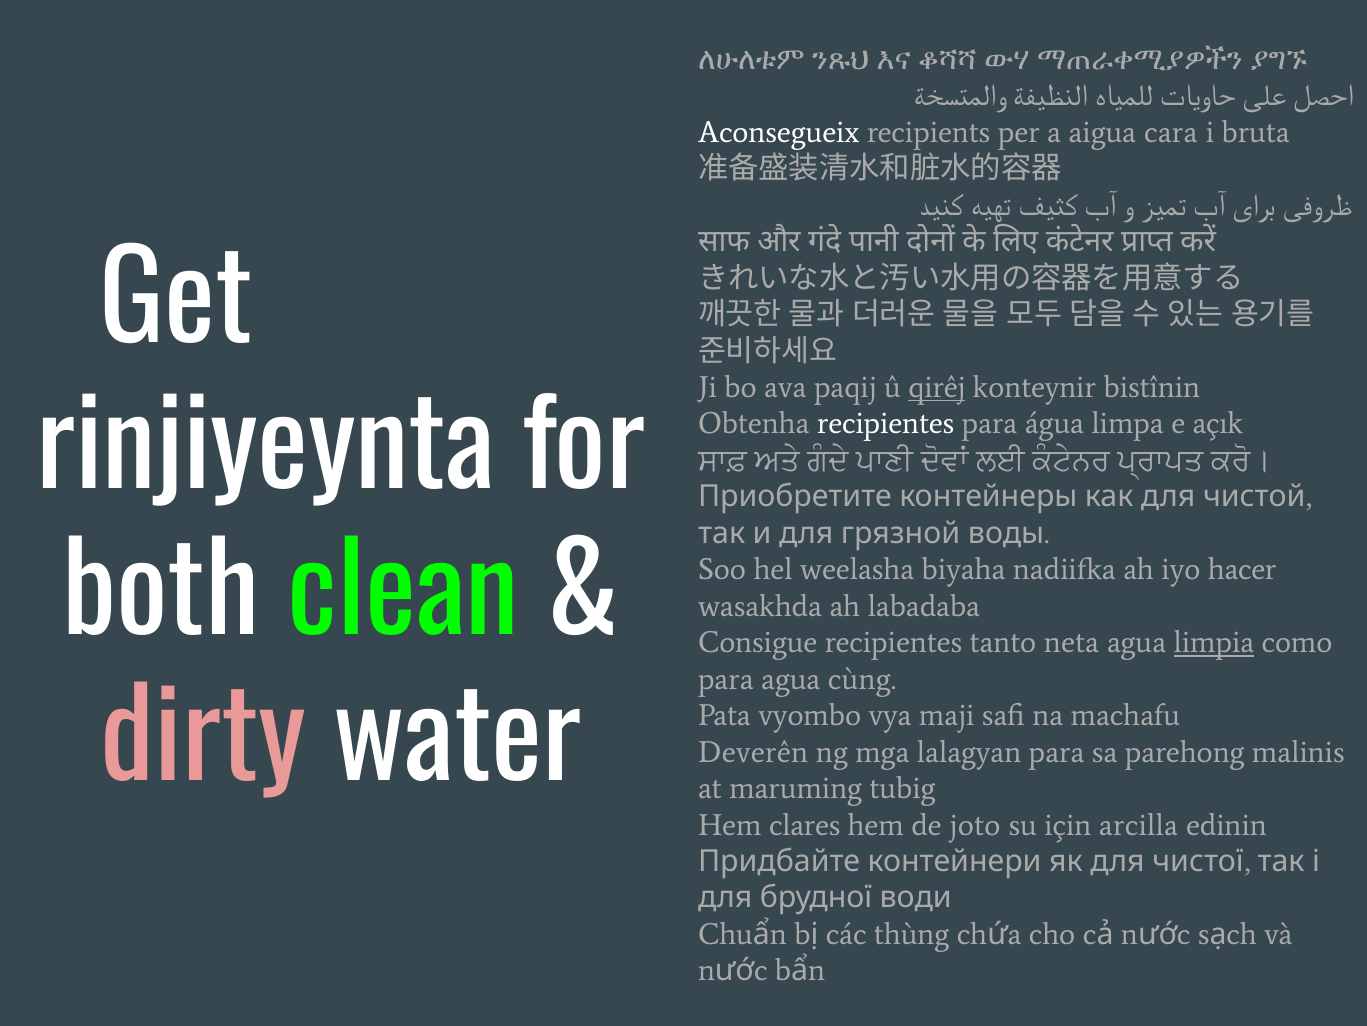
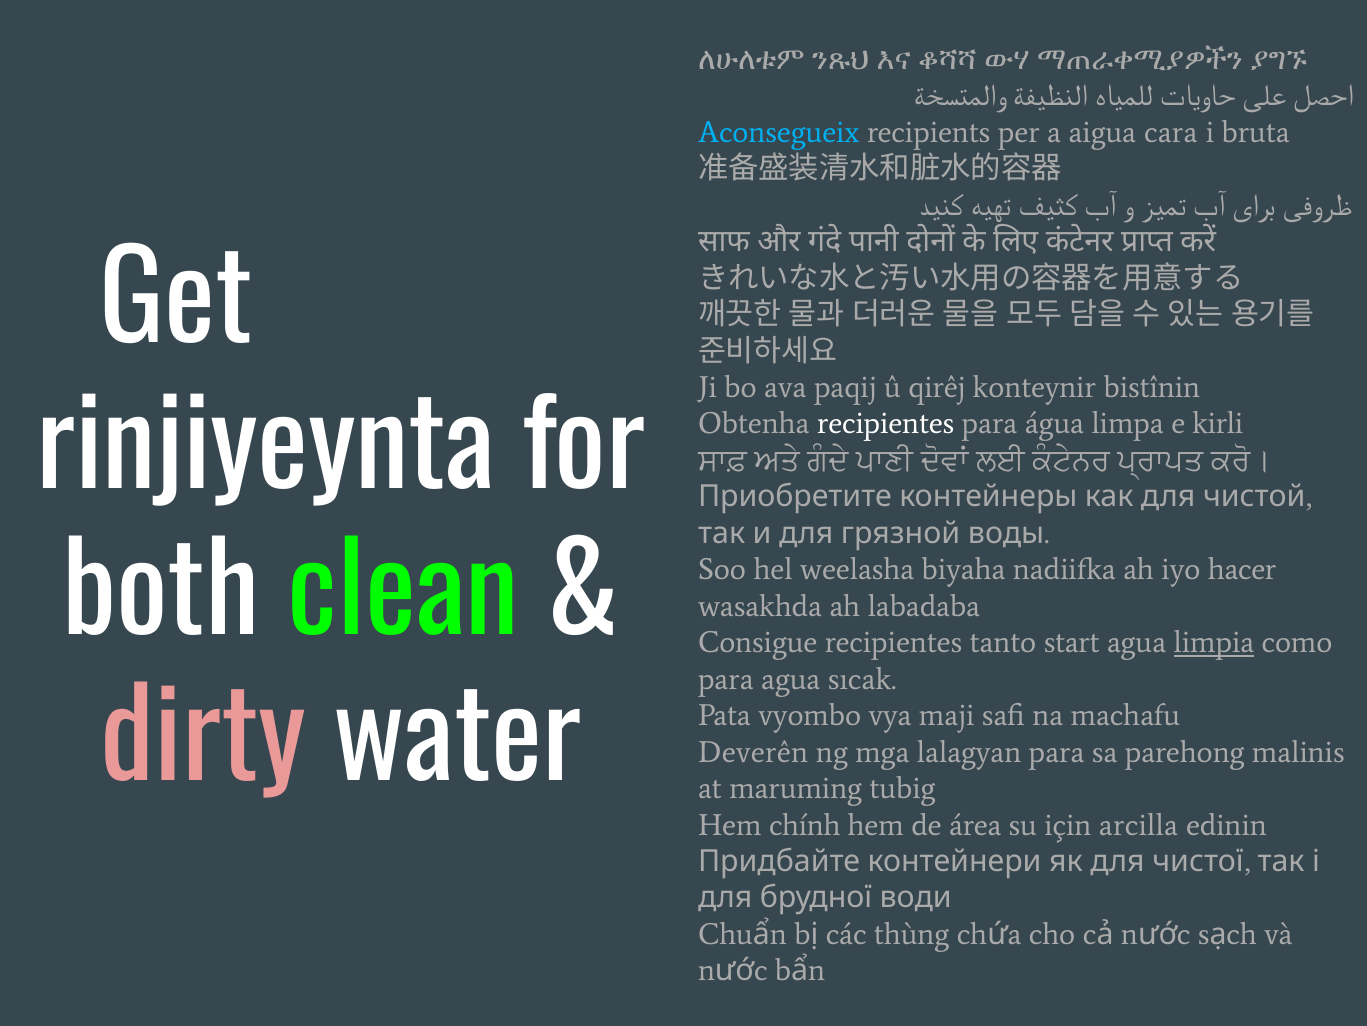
Aconsegueix colour: white -> light blue (779, 132)
qirêj underline: present -> none (937, 387)
açık: açık -> kirli (1218, 424)
neta: neta -> start (1072, 642)
cùng: cùng -> sıcak (862, 679)
clares: clares -> chính (805, 824)
joto: joto -> área (975, 824)
